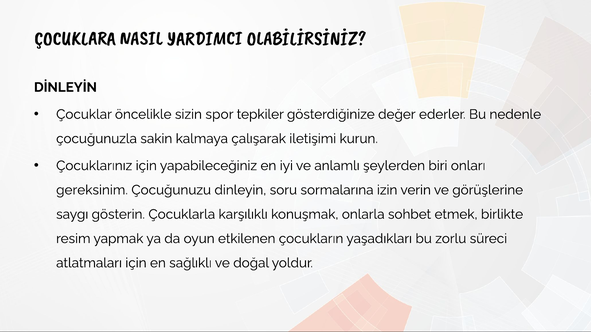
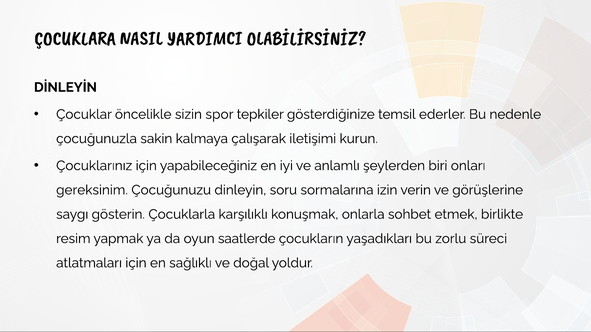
değer: değer -> temsil (397, 114)
etkilenen: etkilenen -> saatlerde (247, 239)
